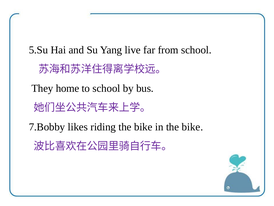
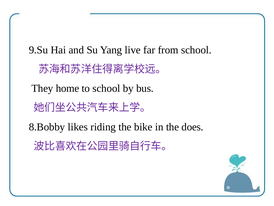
5.Su: 5.Su -> 9.Su (38, 50)
7.Bobby: 7.Bobby -> 8.Bobby (47, 127)
in the bike: bike -> does (192, 127)
